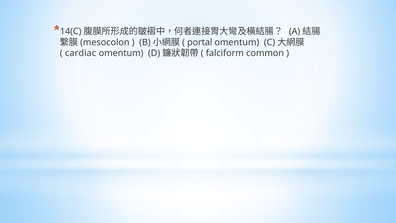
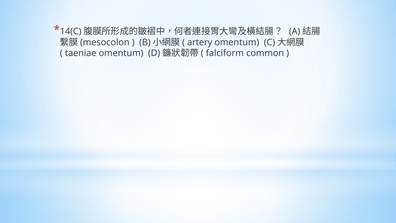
portal: portal -> artery (200, 42)
cardiac: cardiac -> taeniae (81, 53)
